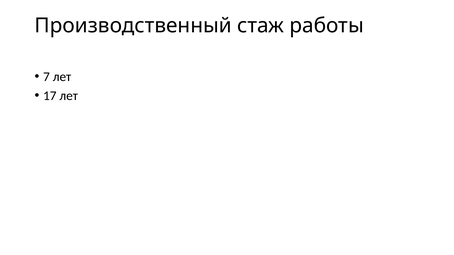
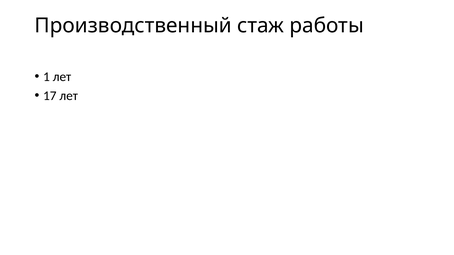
7: 7 -> 1 (46, 77)
